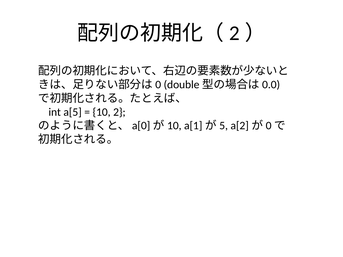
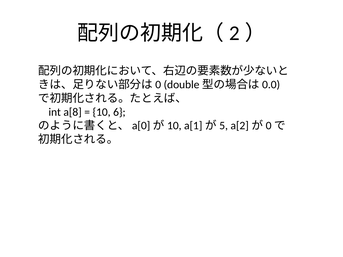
a[5: a[5 -> a[8 (73, 112)
2: 2 -> 6 (119, 112)
